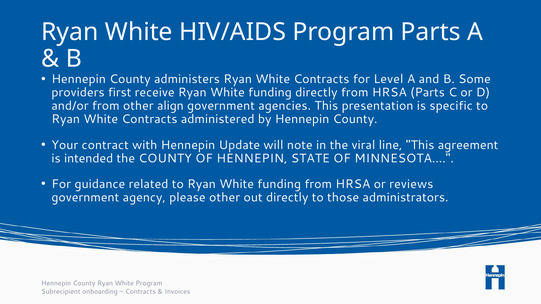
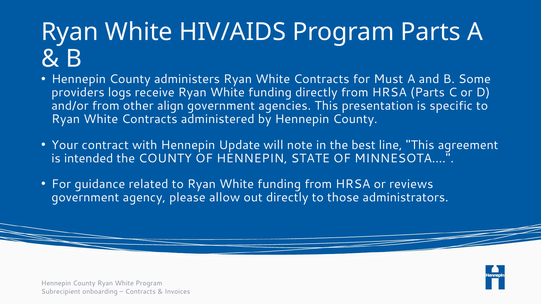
Level: Level -> Must (388, 79)
first: first -> logs (120, 93)
viral: viral -> best (363, 145)
please other: other -> allow (225, 198)
